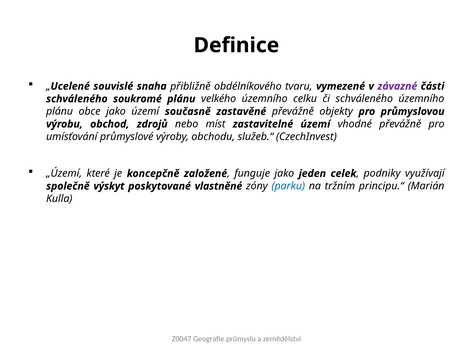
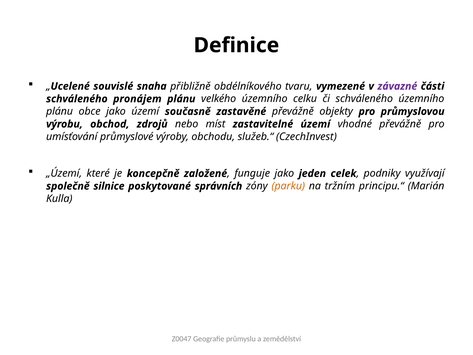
soukromé: soukromé -> pronájem (137, 99)
výskyt: výskyt -> silnice (109, 186)
vlastněné: vlastněné -> správních (218, 186)
parku colour: blue -> orange (288, 186)
